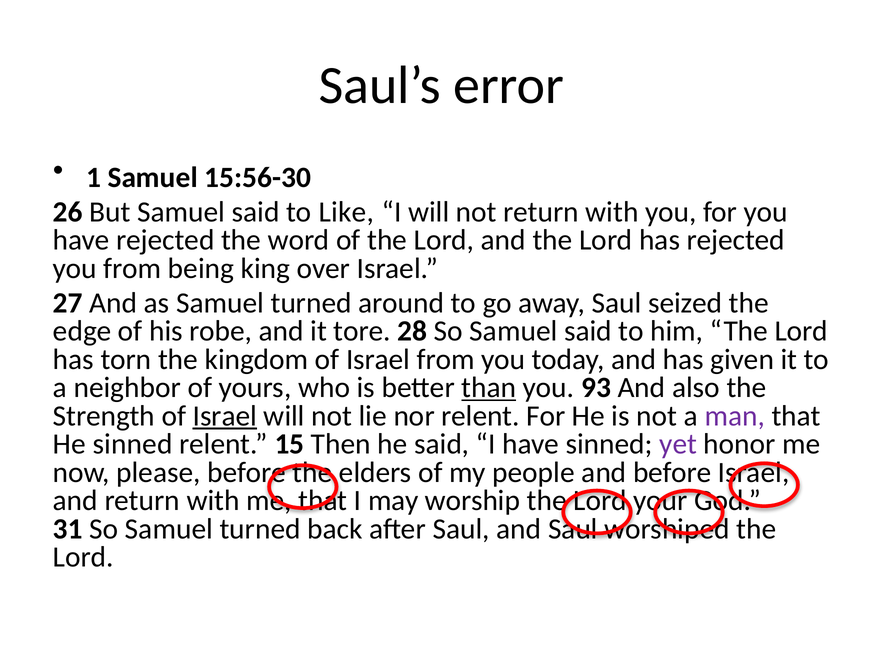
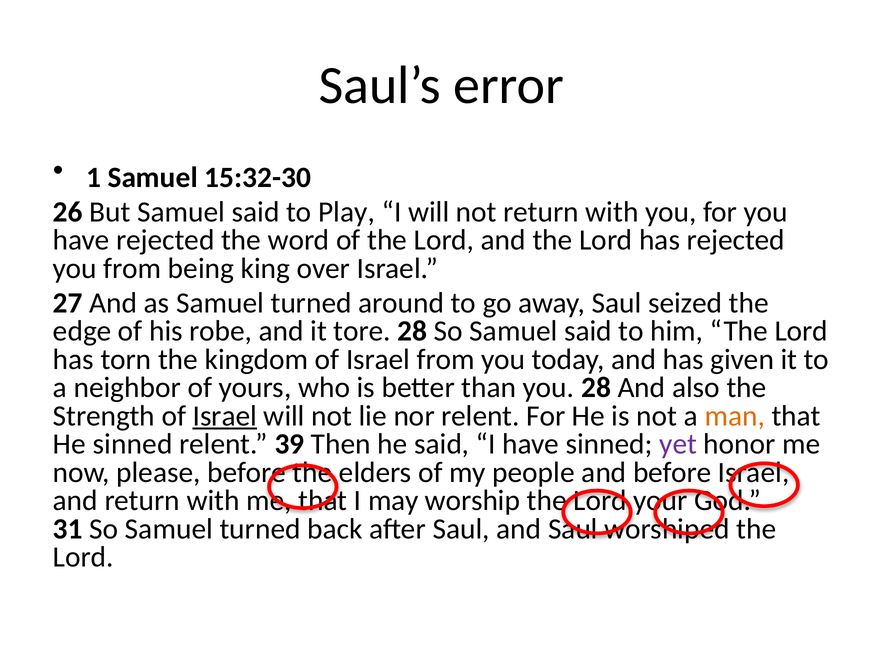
15:56-30: 15:56-30 -> 15:32-30 (258, 177)
Like: Like -> Play (346, 212)
than underline: present -> none (489, 388)
you 93: 93 -> 28 (596, 388)
man colour: purple -> orange (735, 416)
15: 15 -> 39 (289, 444)
